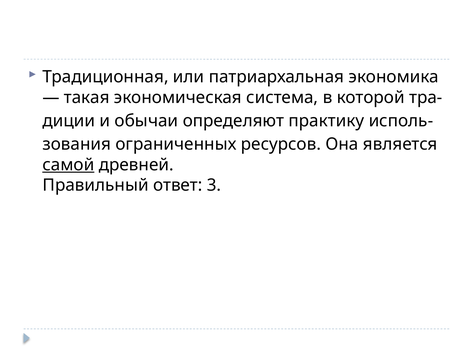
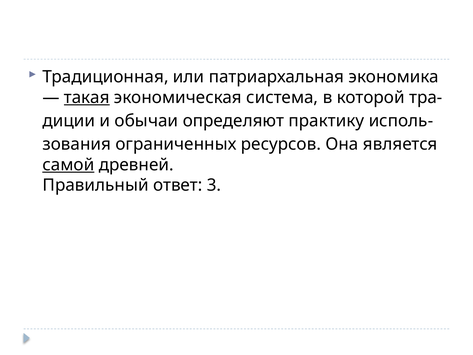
такая underline: none -> present (87, 97)
